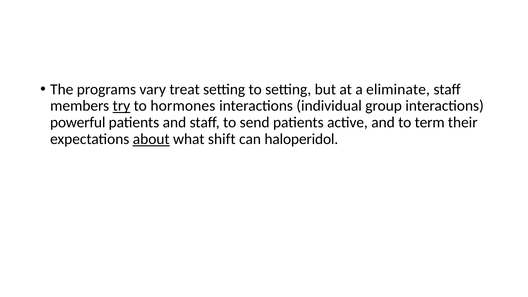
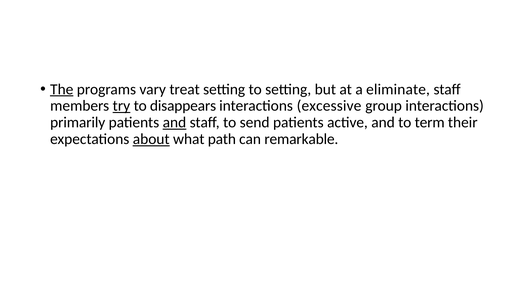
The underline: none -> present (62, 89)
hormones: hormones -> disappears (183, 106)
individual: individual -> excessive (329, 106)
powerful: powerful -> primarily (78, 123)
and underline: none -> present (174, 123)
shift: shift -> path (222, 139)
haloperidol: haloperidol -> remarkable (301, 139)
